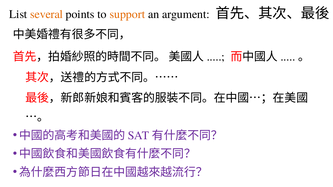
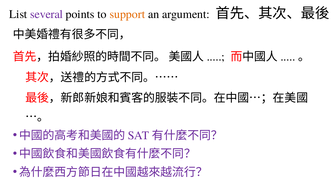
several colour: orange -> purple (47, 14)
